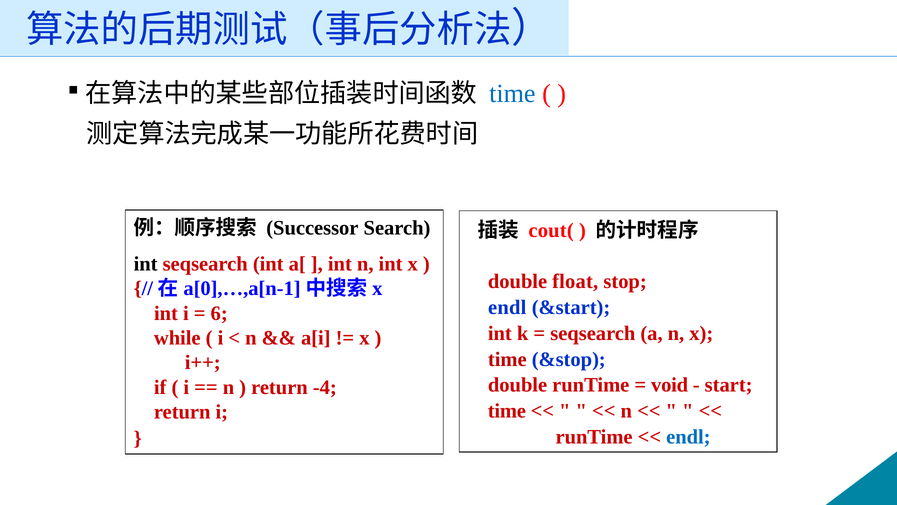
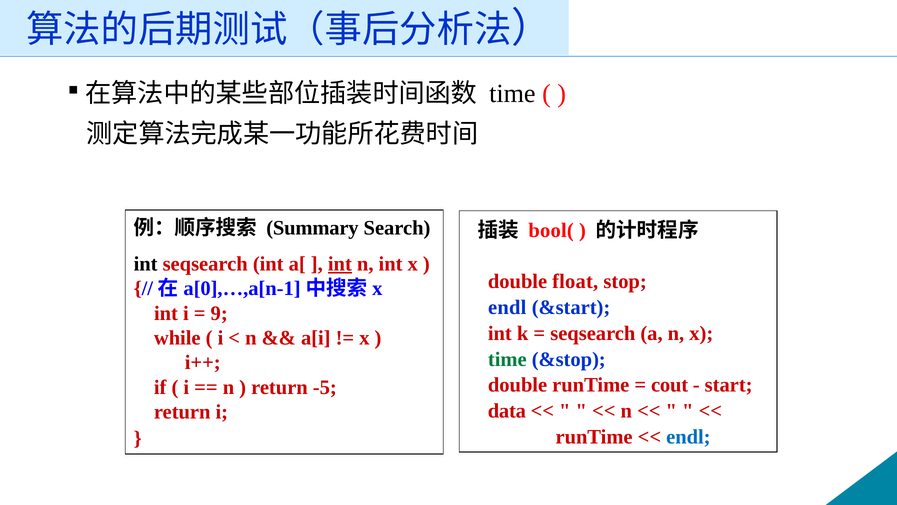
time colour: blue -> black (512, 93)
Successor: Successor -> Summary (312, 228)
cout(: cout( -> bool( (551, 230)
int underline: none -> present (340, 264)
6: 6 -> 9 (219, 313)
time colour: red -> green (507, 359)
void: void -> cout (670, 385)
-4: -4 -> -5 (325, 387)
time: time -> data (507, 411)
